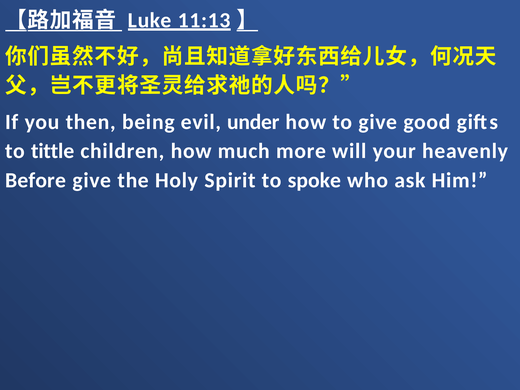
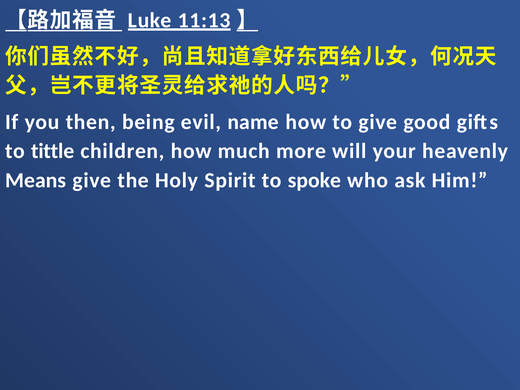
under: under -> name (253, 122)
Before: Before -> Means (36, 180)
